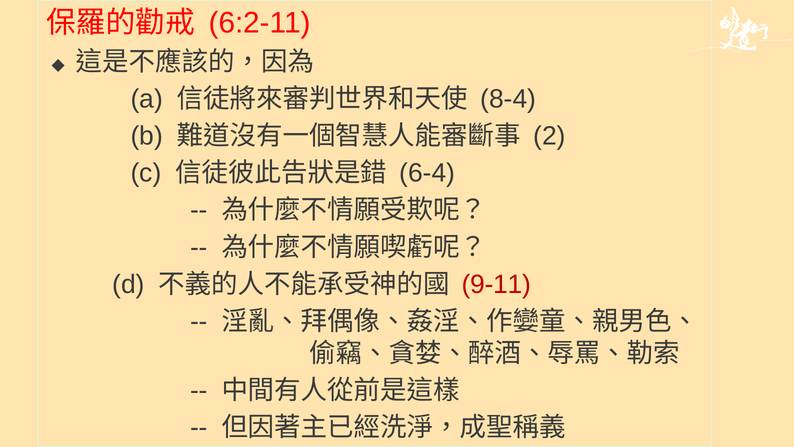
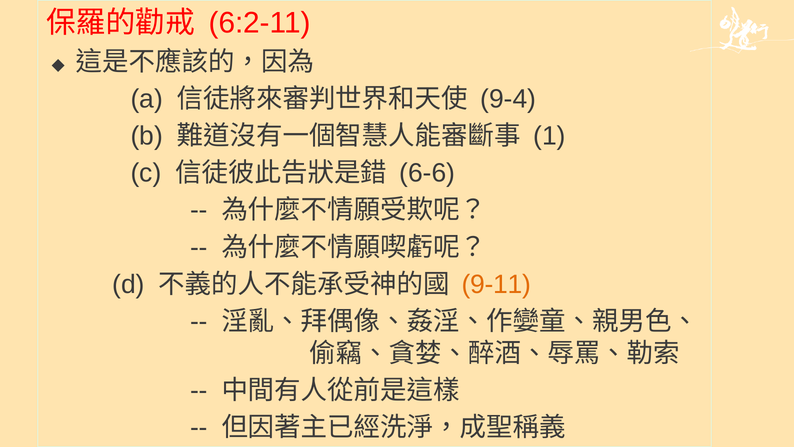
8-4: 8-4 -> 9-4 (508, 99)
2: 2 -> 1 (549, 136)
6-4: 6-4 -> 6-6 (427, 173)
9-11 colour: red -> orange (496, 284)
